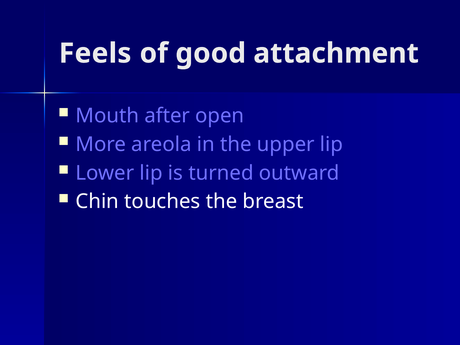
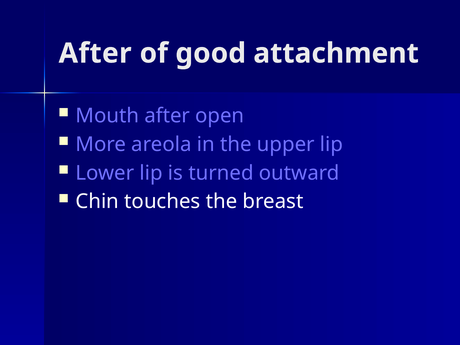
Feels: Feels -> After (95, 53)
